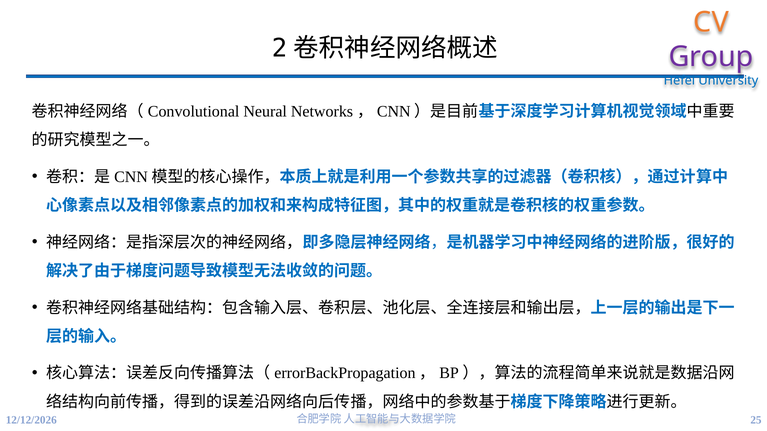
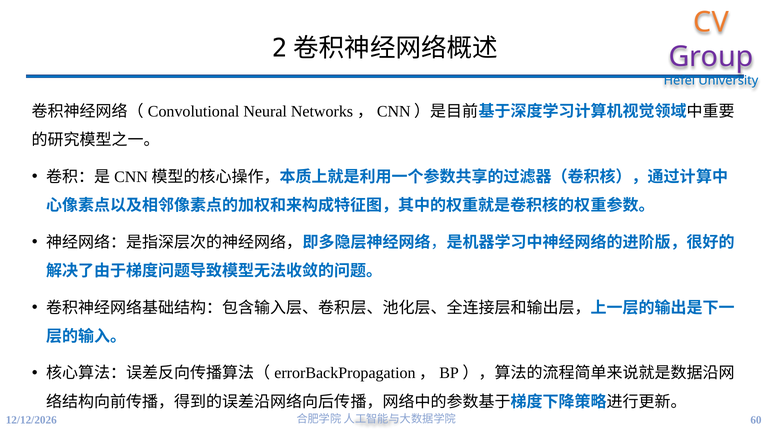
25: 25 -> 60 (756, 421)
